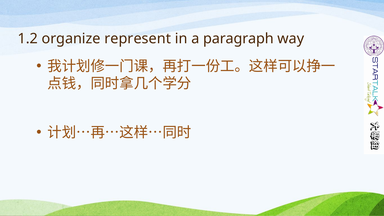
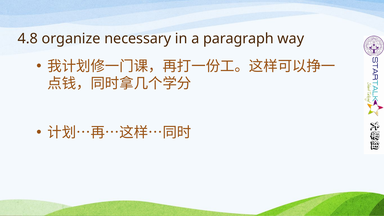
1.2: 1.2 -> 4.8 (28, 39)
represent: represent -> necessary (138, 39)
